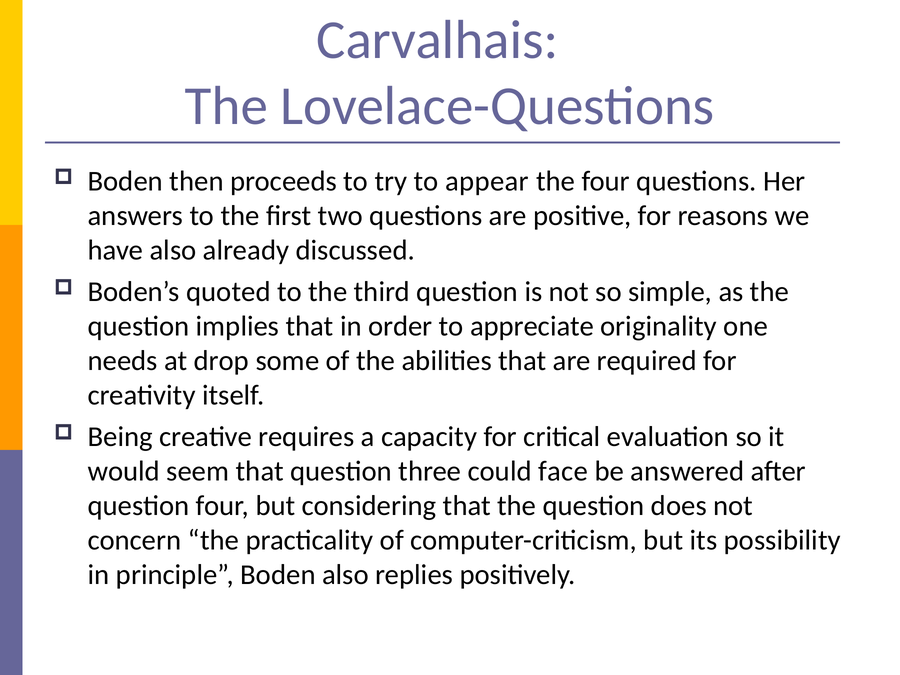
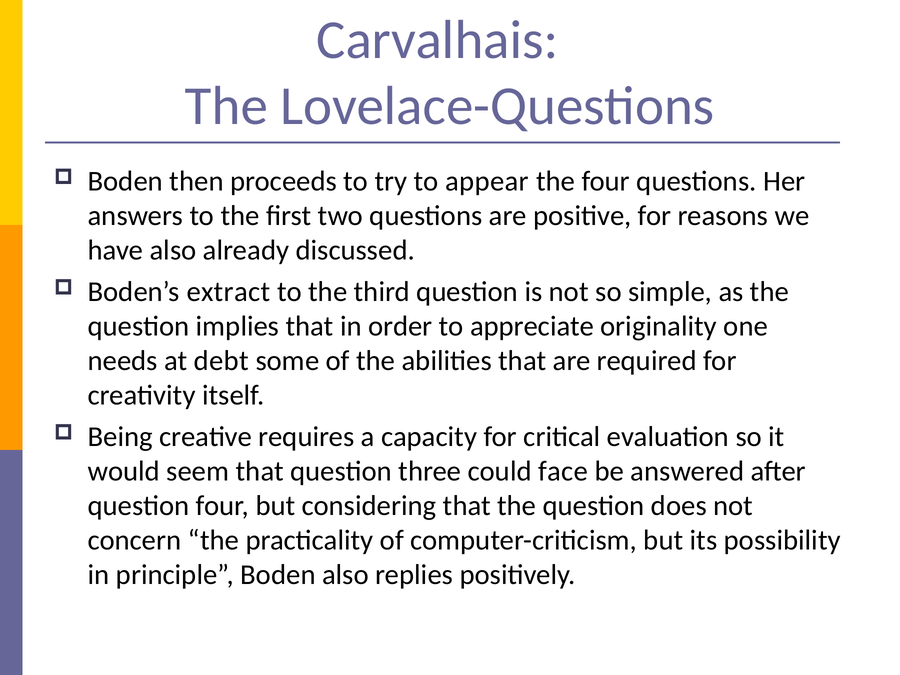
quoted: quoted -> extract (228, 292)
drop: drop -> debt (221, 361)
